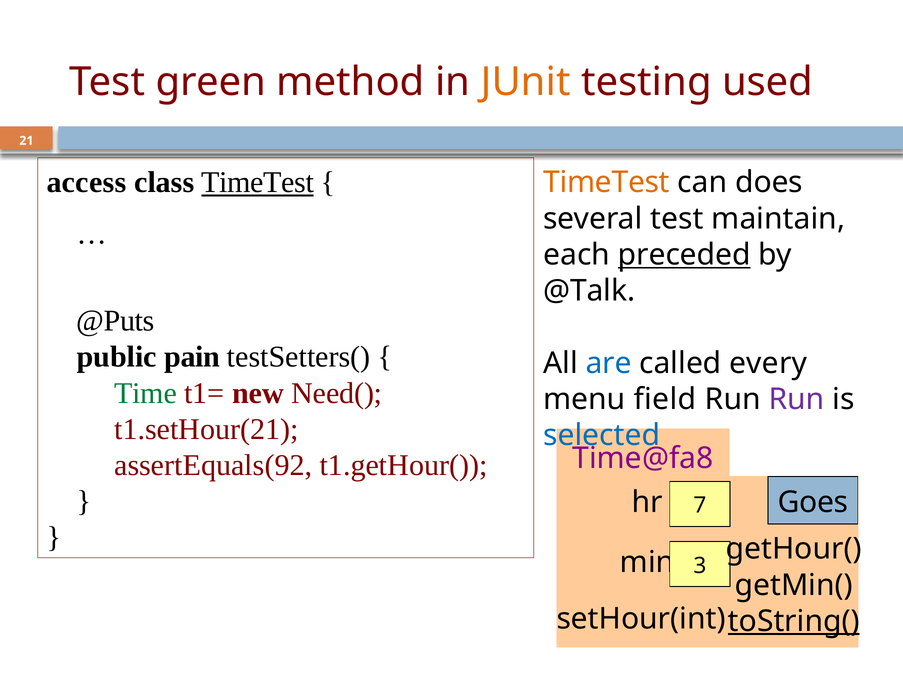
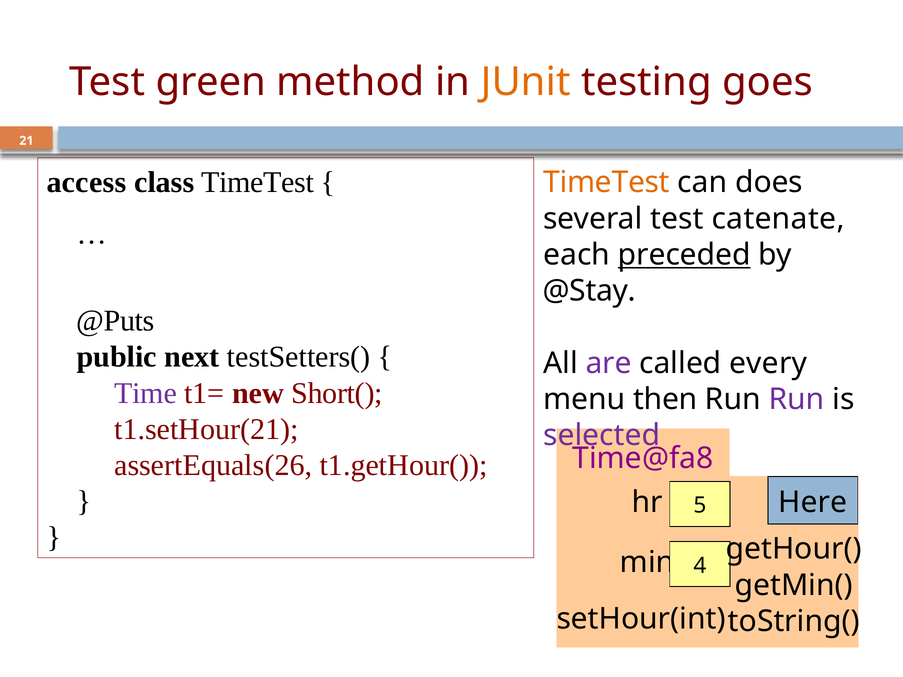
used: used -> goes (768, 82)
TimeTest underline: present -> none (258, 183)
maintain: maintain -> catenate (778, 219)
@Talk: @Talk -> @Stay (589, 291)
pain: pain -> next (192, 357)
are colour: blue -> purple (609, 363)
Time colour: green -> purple (146, 393)
Need(: Need( -> Short( (337, 393)
field: field -> then (665, 399)
selected colour: blue -> purple (602, 435)
assertEquals(92: assertEquals(92 -> assertEquals(26 (213, 466)
7: 7 -> 5 (700, 506)
Goes: Goes -> Here (813, 503)
3: 3 -> 4 (700, 566)
toString( underline: present -> none (794, 621)
